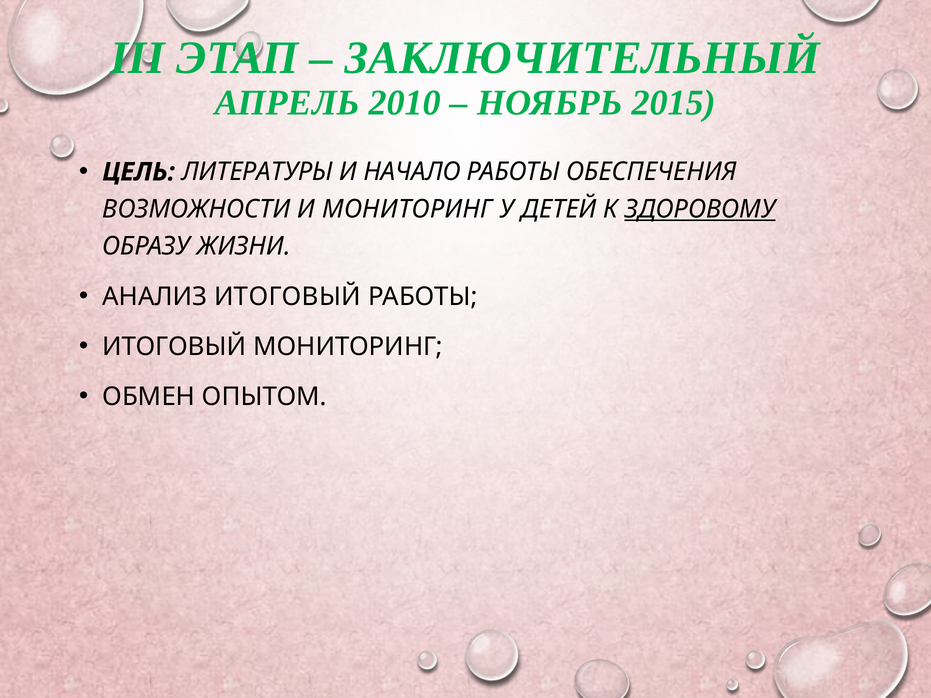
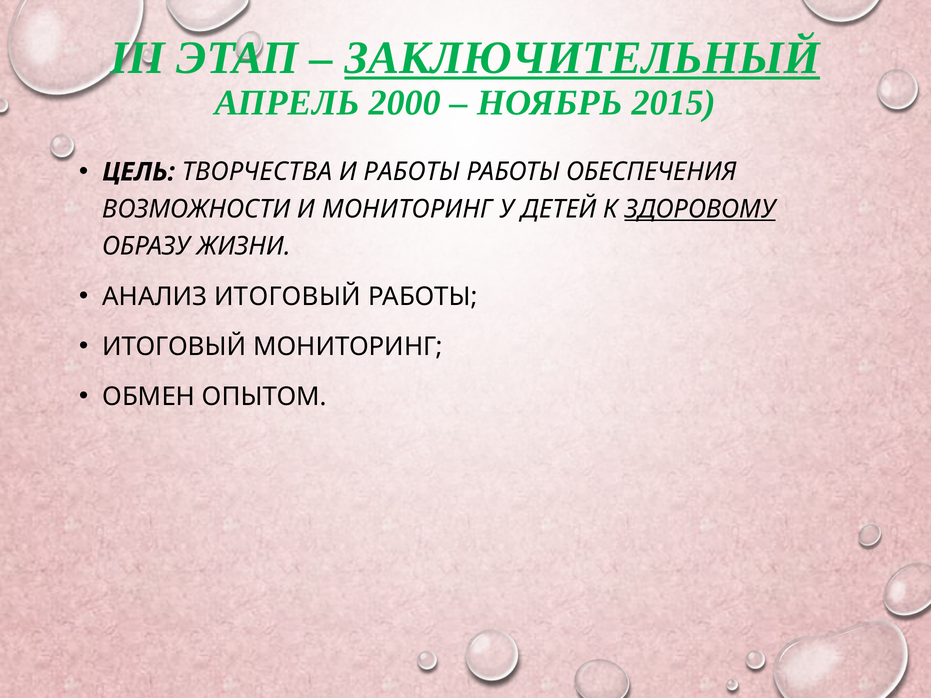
ЗАКЛЮЧИТЕЛЬНЫЙ underline: none -> present (582, 58)
2010: 2010 -> 2000 (405, 103)
ЛИТЕРАТУРЫ: ЛИТЕРАТУРЫ -> ТВОРЧЕСТВА (257, 172)
И НАЧАЛО: НАЧАЛО -> РАБОТЫ (412, 172)
